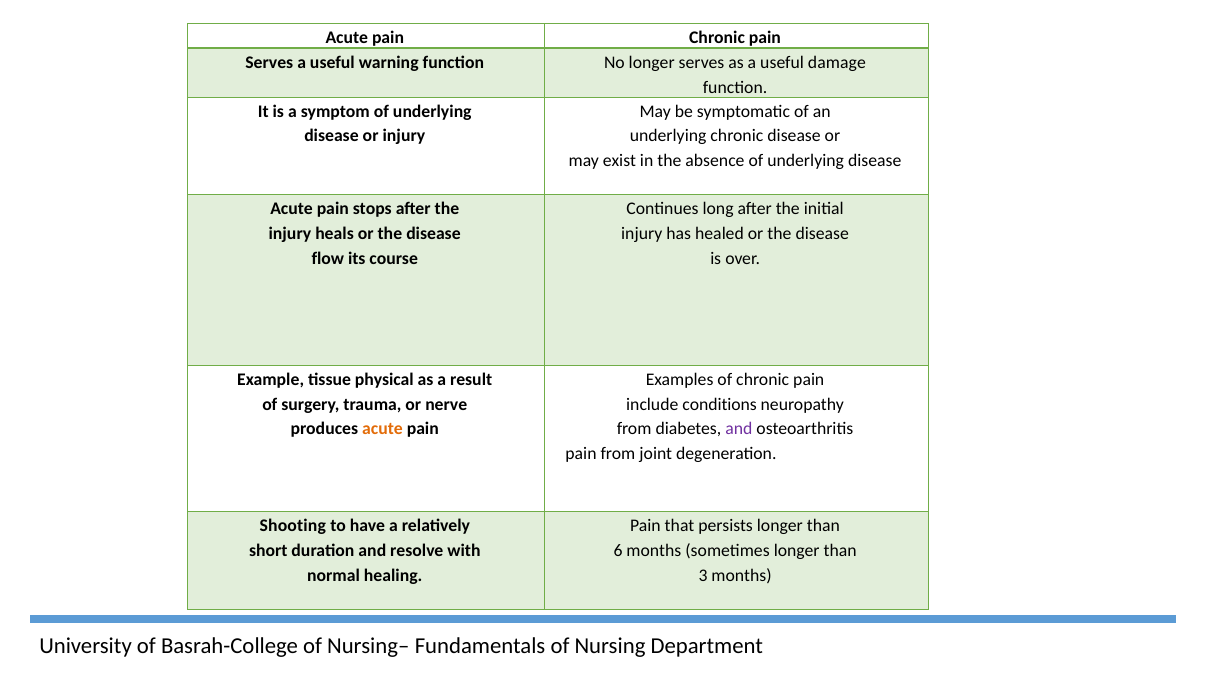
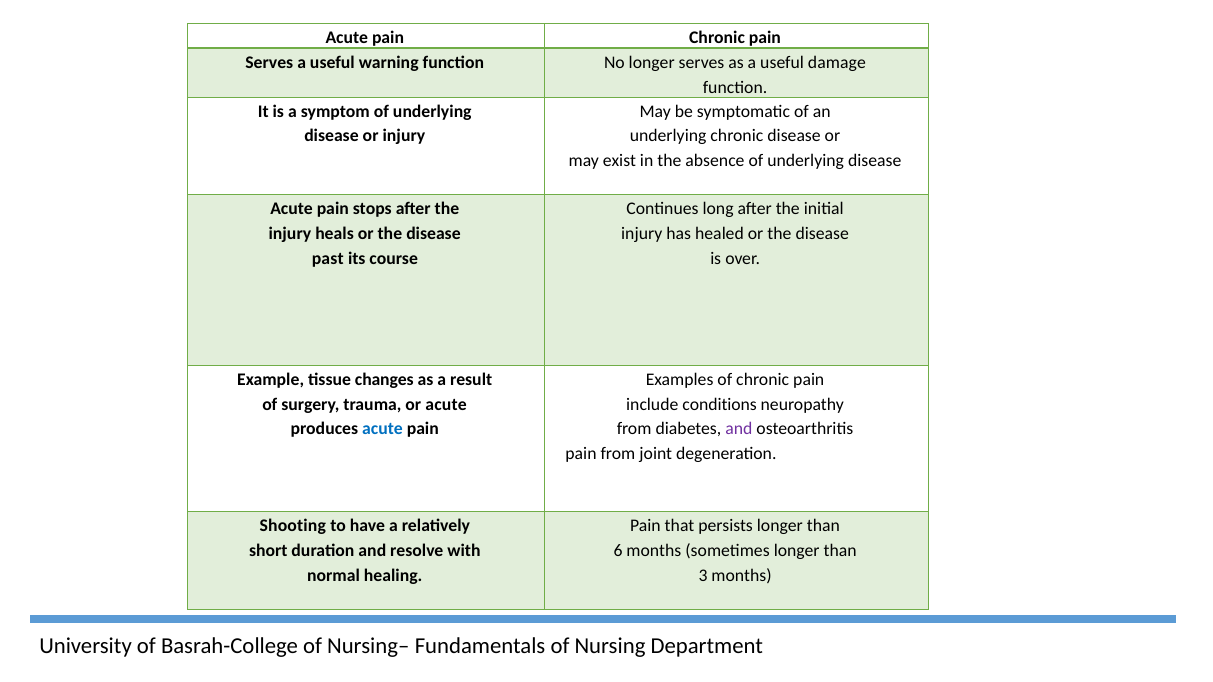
flow: flow -> past (328, 258)
physical: physical -> changes (384, 380)
or nerve: nerve -> acute (446, 404)
acute colour: orange -> blue (382, 429)
